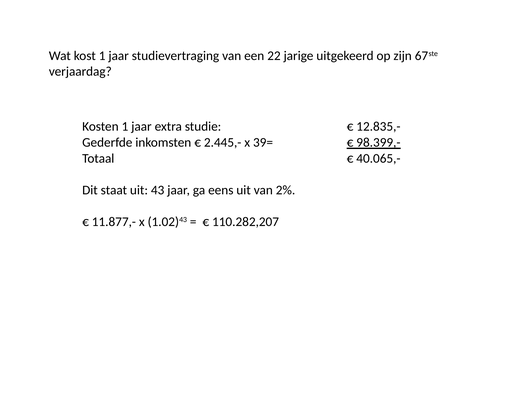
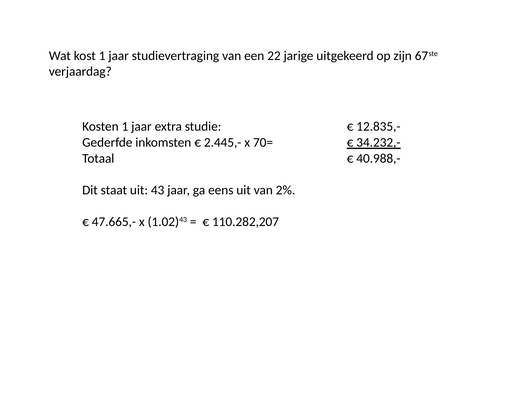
39=: 39= -> 70= (263, 142)
98.399,-: 98.399,- -> 34.232,- (378, 142)
40.065,-: 40.065,- -> 40.988,- (378, 158)
11.877,-: 11.877,- -> 47.665,- (114, 222)
